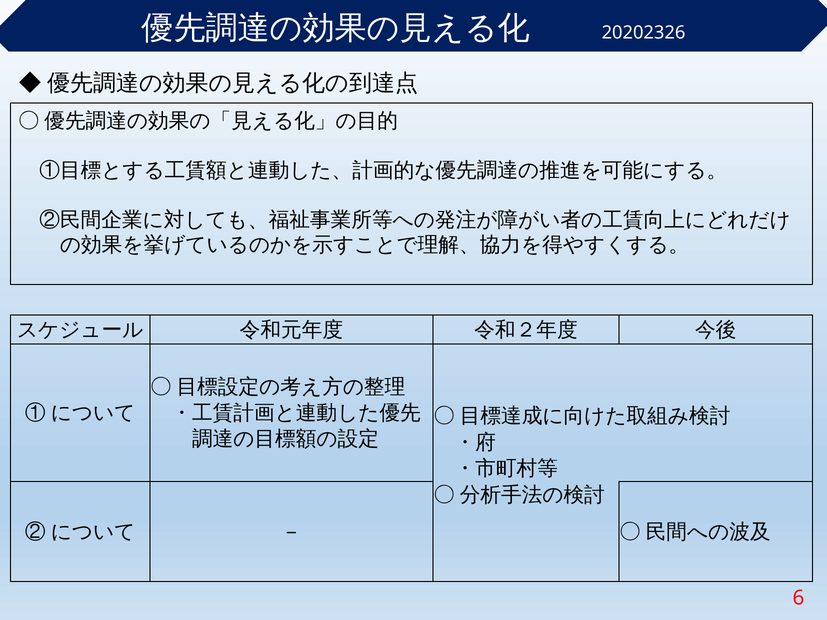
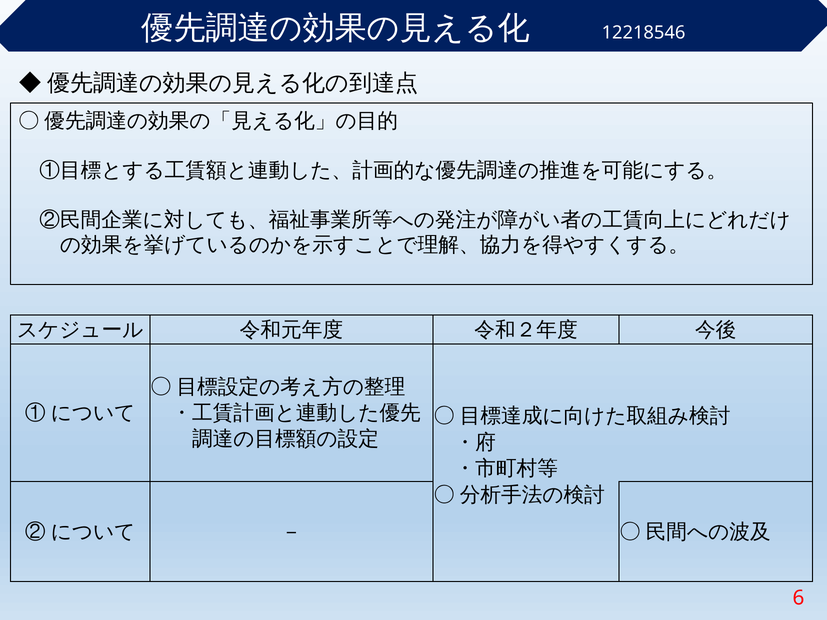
20202326: 20202326 -> 12218546 (644, 33)
